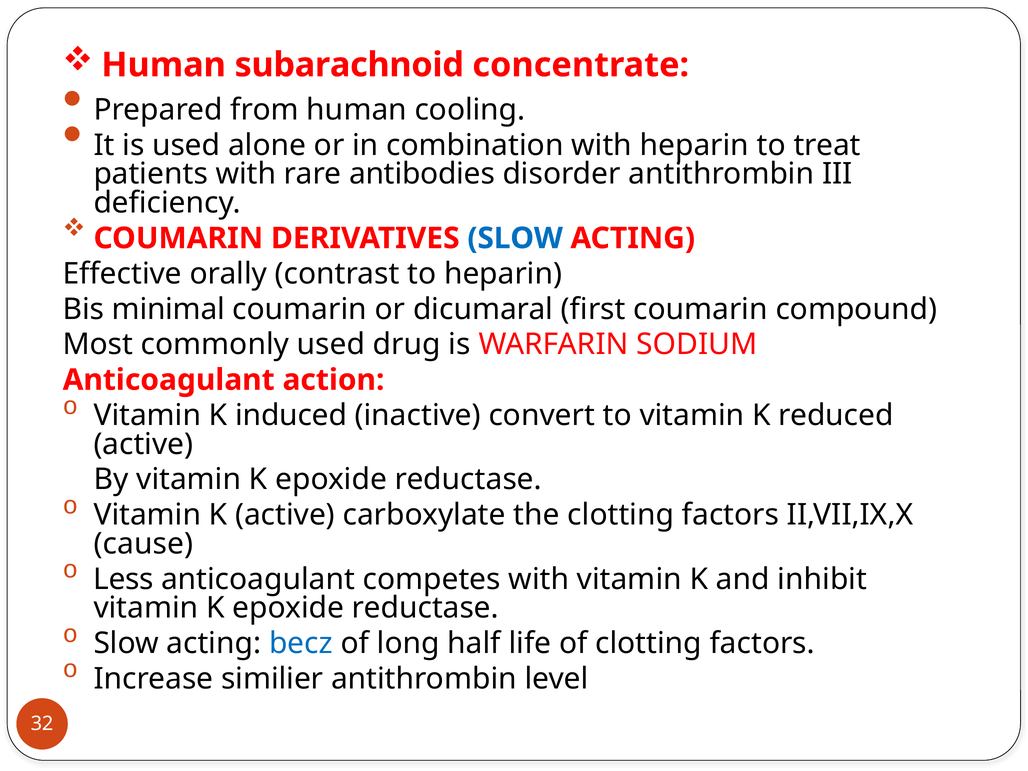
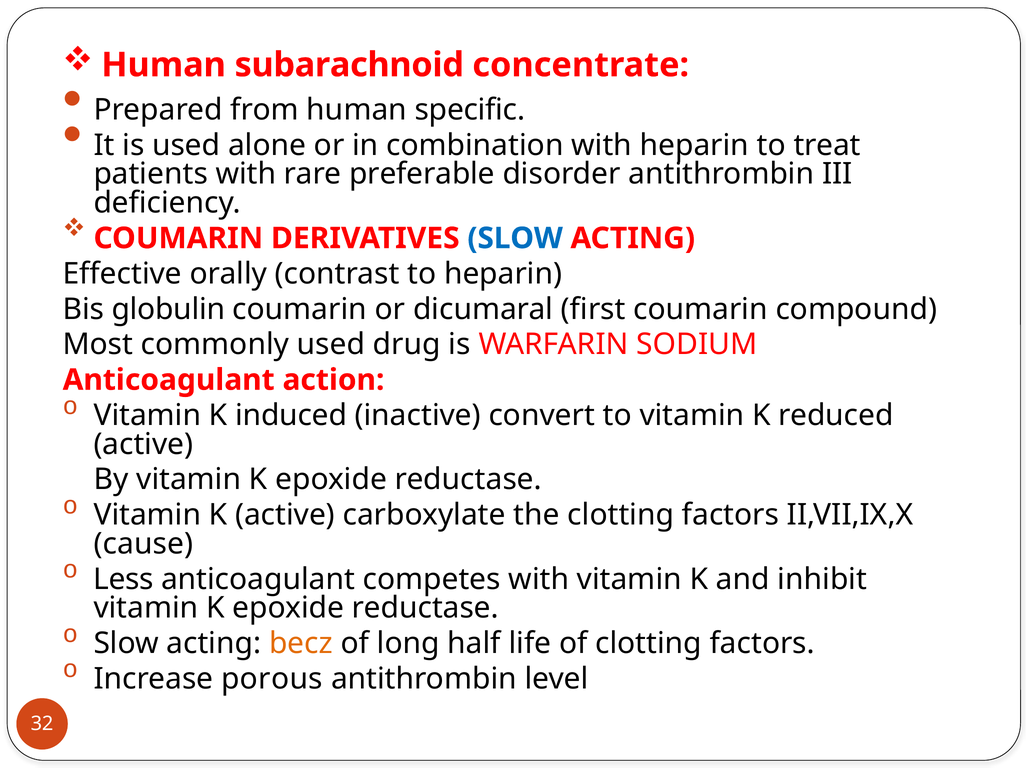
cooling: cooling -> specific (470, 110)
antibodies: antibodies -> preferable (422, 174)
minimal: minimal -> globulin (168, 309)
becz colour: blue -> orange (301, 643)
similier: similier -> porous (272, 679)
